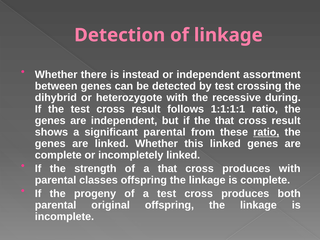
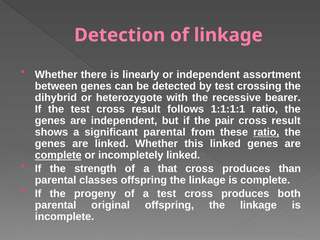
instead: instead -> linearly (141, 75)
during: during -> bearer (283, 98)
the that: that -> pair (224, 121)
complete underline: none -> present (58, 155)
produces with: with -> than (290, 169)
